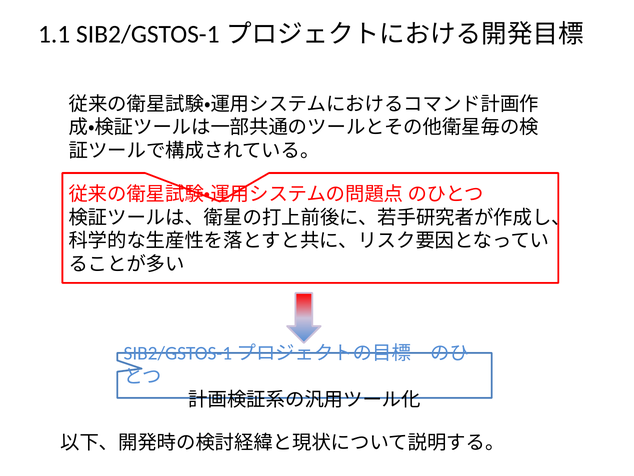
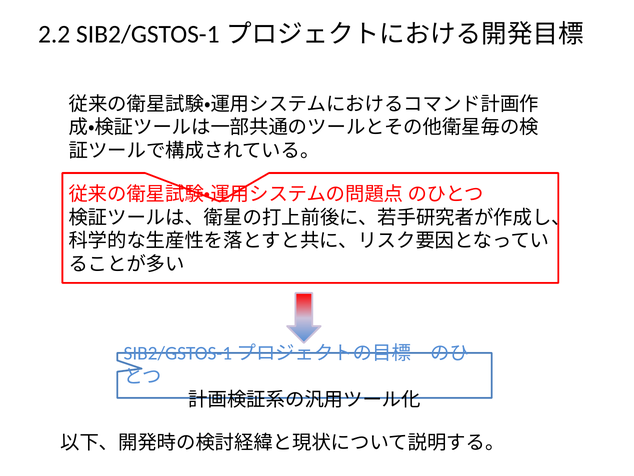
1.1: 1.1 -> 2.2 (54, 34)
